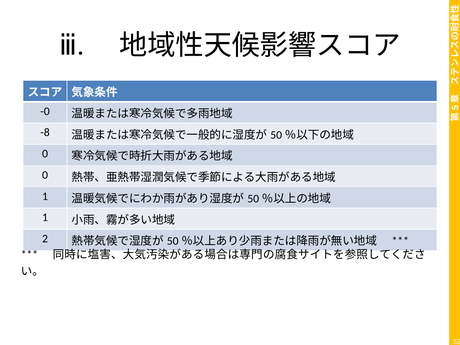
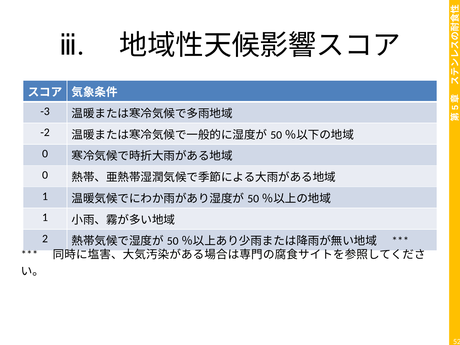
-0: -0 -> -3 (45, 111)
-8: -8 -> -2 (45, 132)
